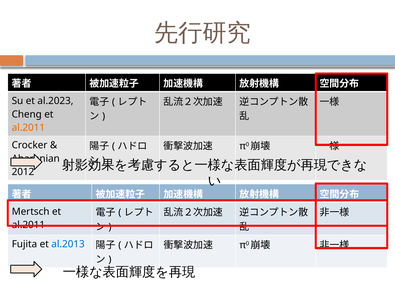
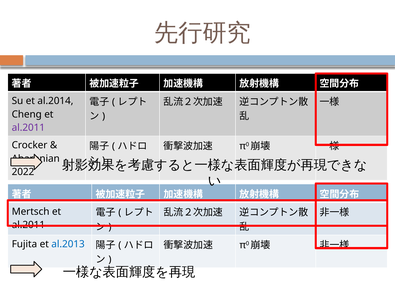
al.2023: al.2023 -> al.2014 (55, 101)
al.2011 colour: orange -> purple (28, 128)
2012: 2012 -> 2022 (23, 172)
